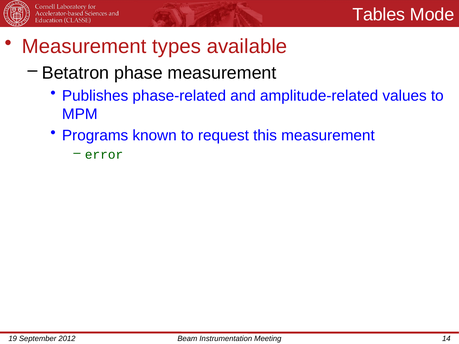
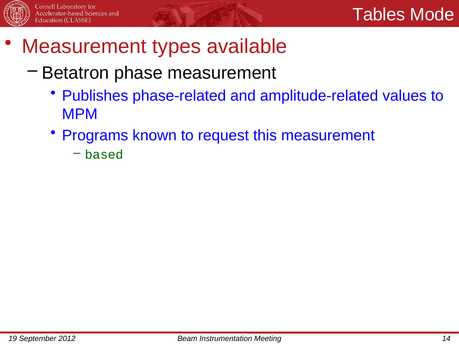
error: error -> based (104, 155)
